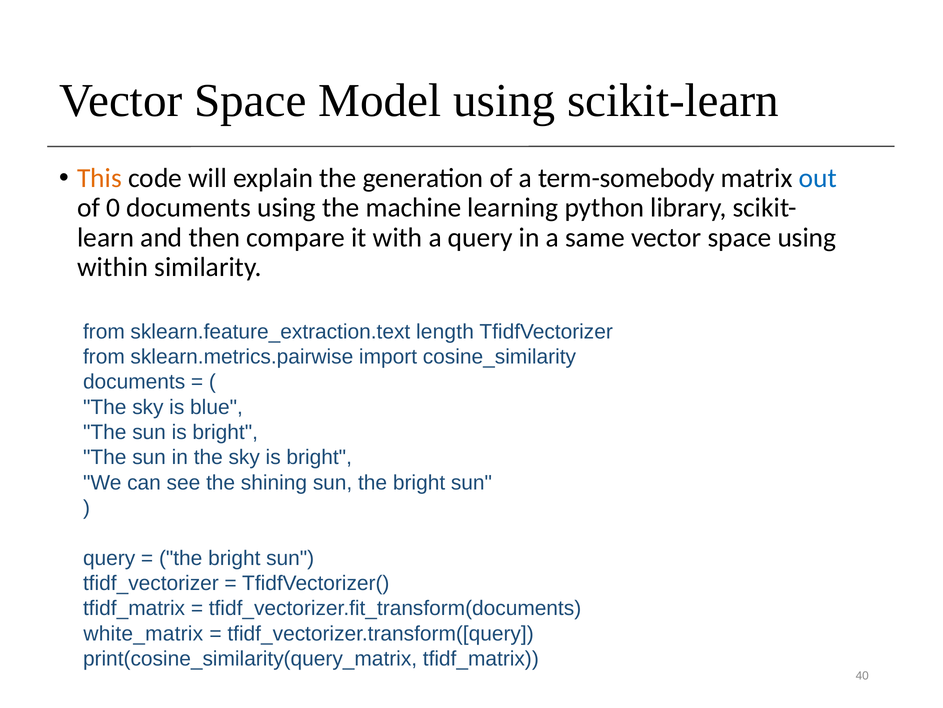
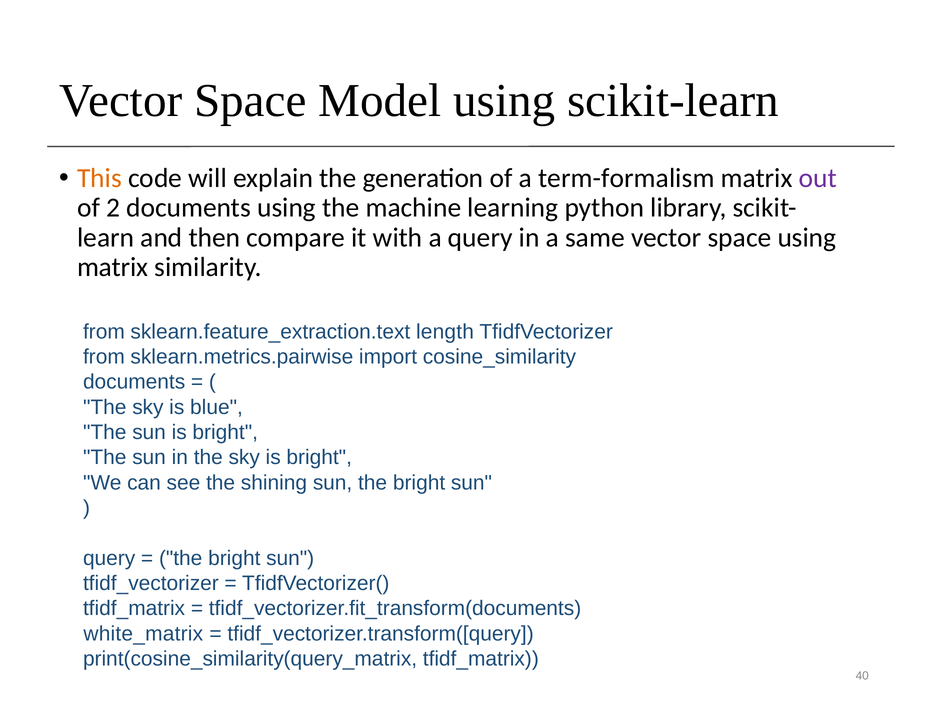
term-somebody: term-somebody -> term-formalism (626, 178)
out colour: blue -> purple (818, 178)
0: 0 -> 2 (113, 208)
within: within -> matrix (113, 267)
